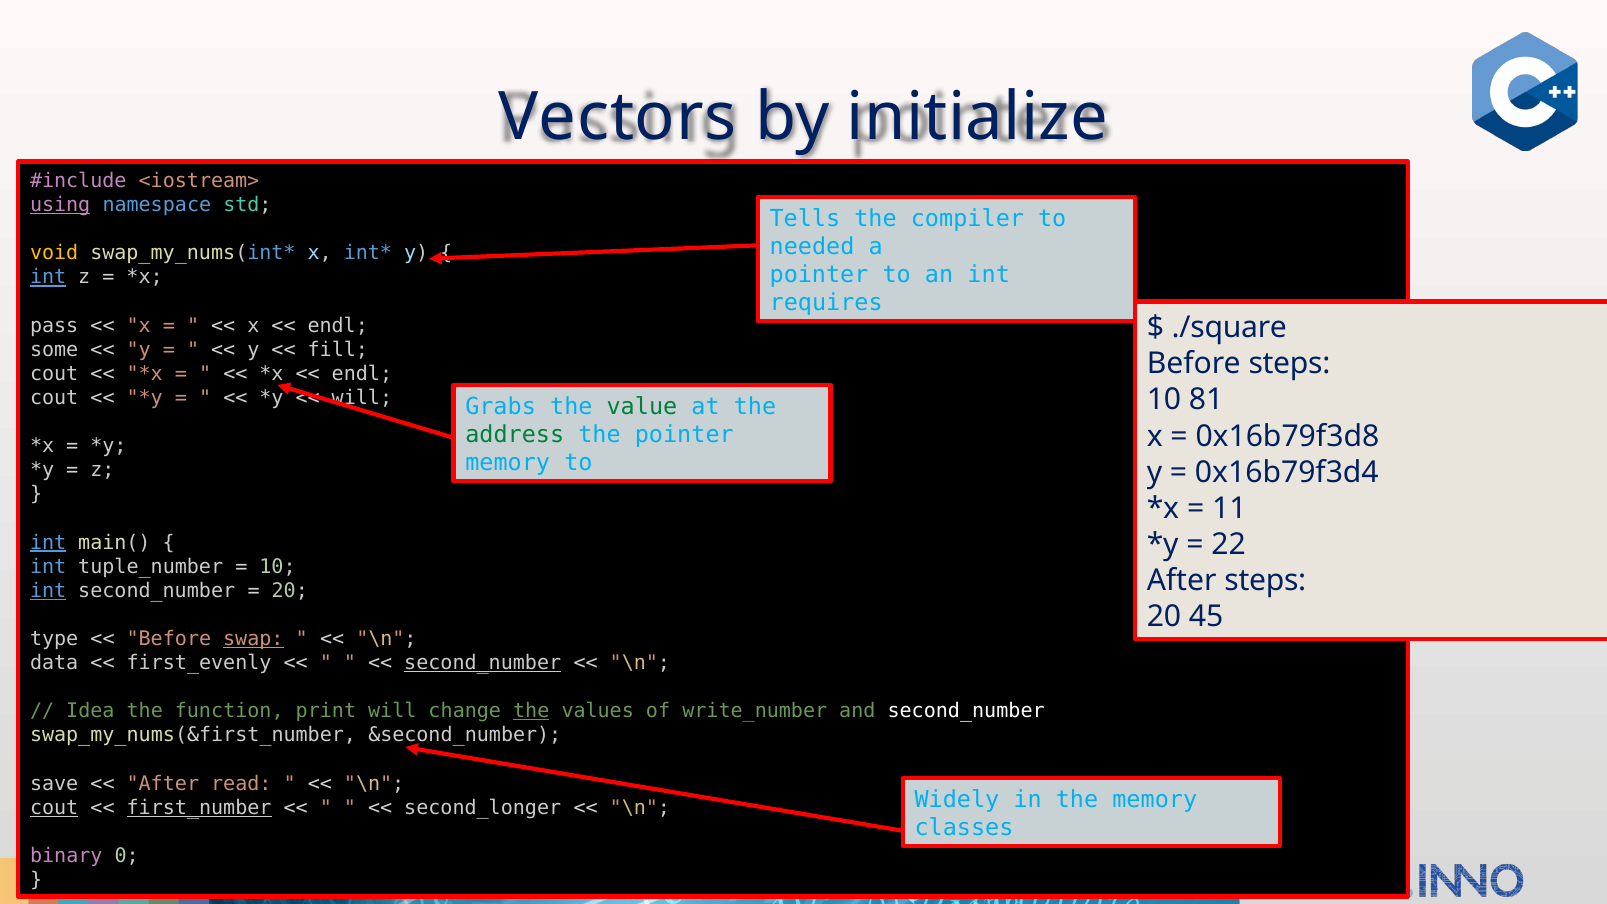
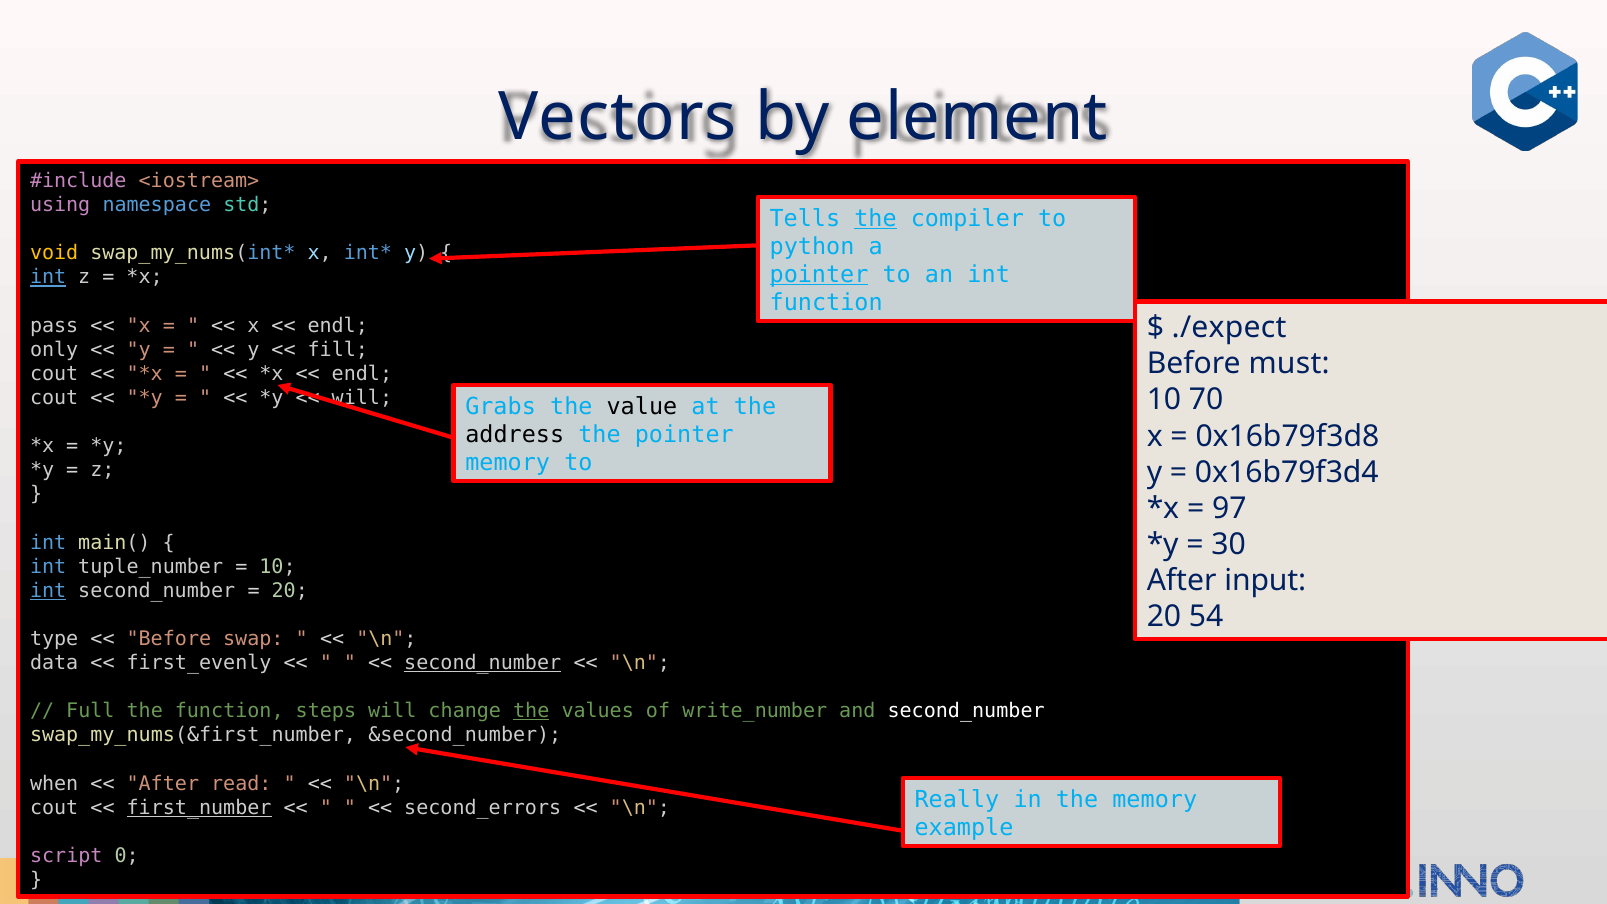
initialize: initialize -> element (977, 118)
using underline: present -> none (60, 205)
the underline: none -> present (876, 218)
needed: needed -> python (812, 246)
pointer underline: none -> present (819, 275)
requires: requires -> function (826, 303)
./square: ./square -> ./expect (1229, 328)
some: some -> only (54, 350)
Before steps: steps -> must (1289, 364)
81: 81 -> 70 (1206, 400)
value colour: green -> black (642, 407)
address colour: green -> black (515, 435)
11: 11 -> 97 (1229, 508)
int underline: present -> none (48, 542)
22: 22 -> 30 (1229, 545)
After steps: steps -> input (1265, 581)
45: 45 -> 54 (1206, 617)
swap underline: present -> none (253, 639)
Idea: Idea -> Full (90, 711)
print: print -> steps (326, 711)
save: save -> when (54, 783)
Widely: Widely -> Really (957, 800)
cout underline: present -> none (54, 808)
second_longer: second_longer -> second_errors (483, 808)
classes: classes -> example (964, 828)
binary: binary -> script (66, 856)
